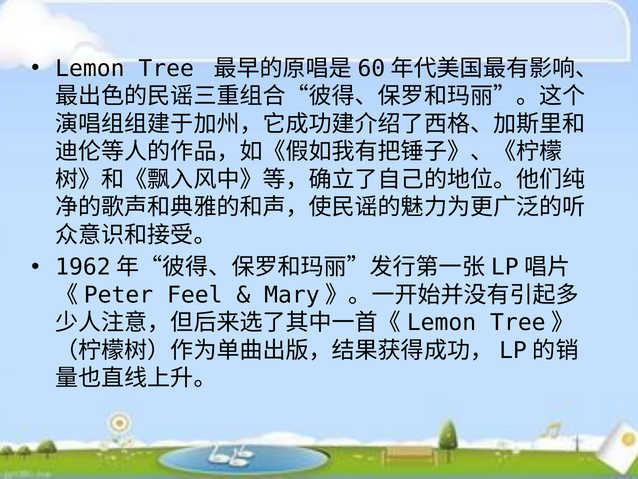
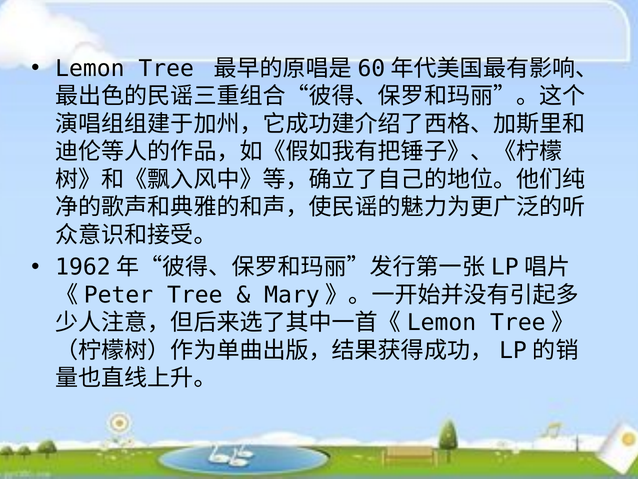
Feel: Feel -> Tree (195, 295)
